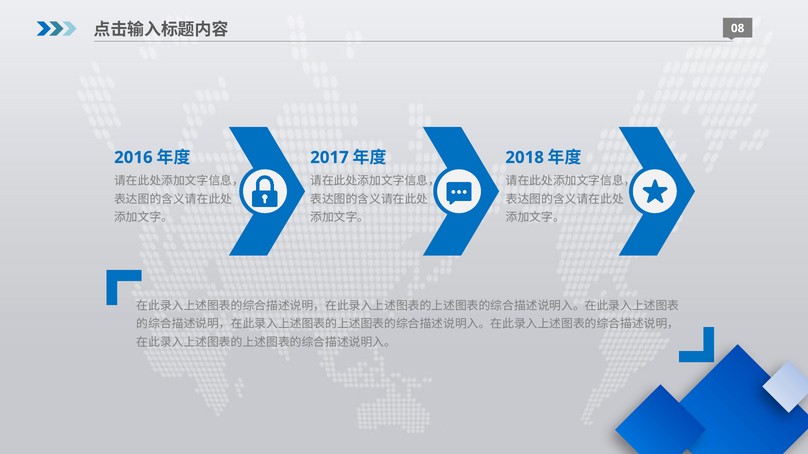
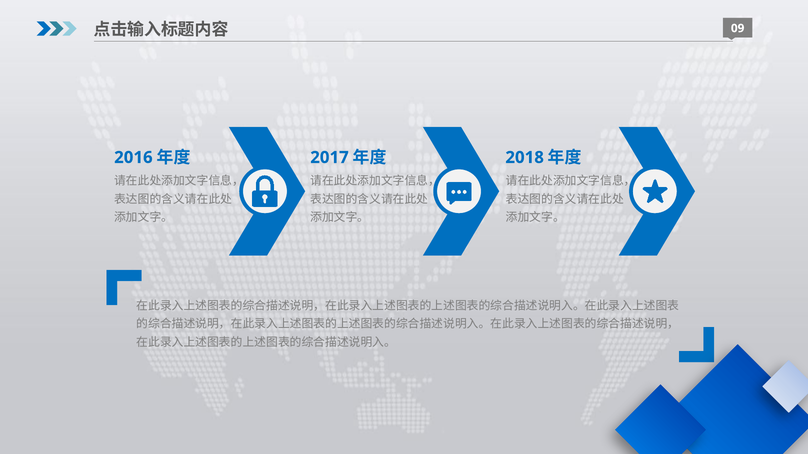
08: 08 -> 09 (738, 28)
